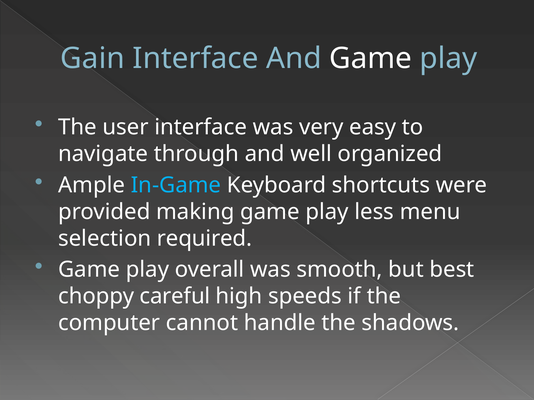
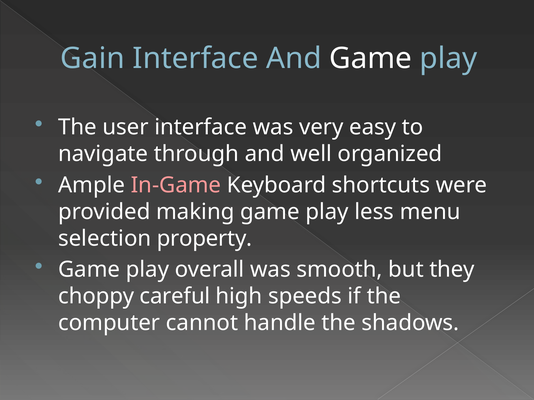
In-Game colour: light blue -> pink (176, 185)
required: required -> property (204, 239)
best: best -> they (452, 270)
